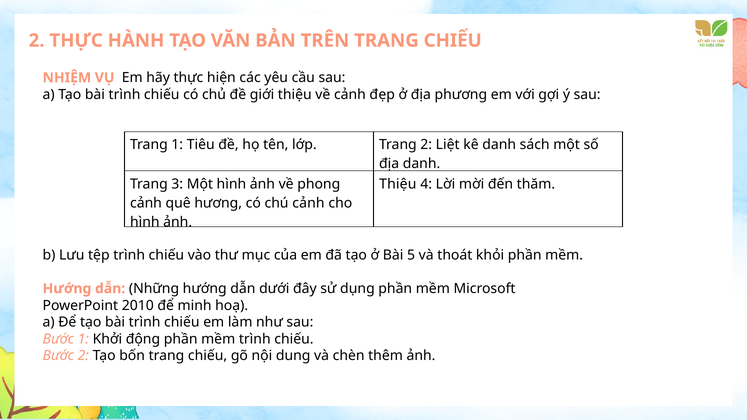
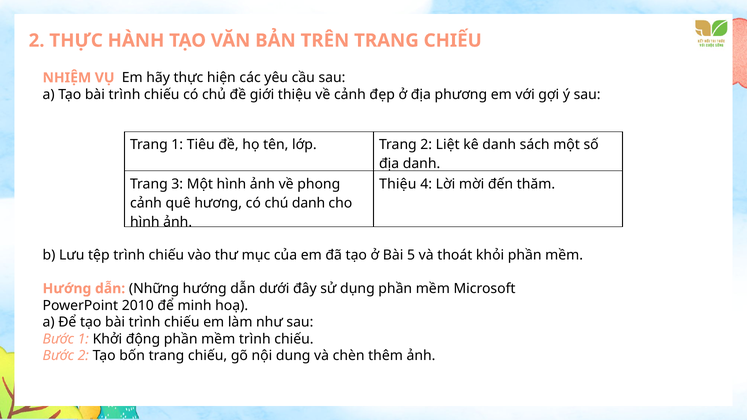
chú cảnh: cảnh -> danh (309, 203)
